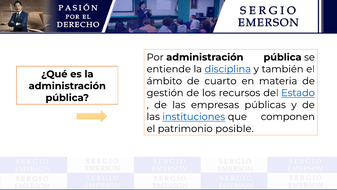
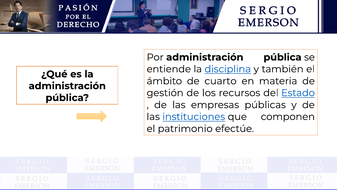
posible: posible -> efectúe (235, 128)
